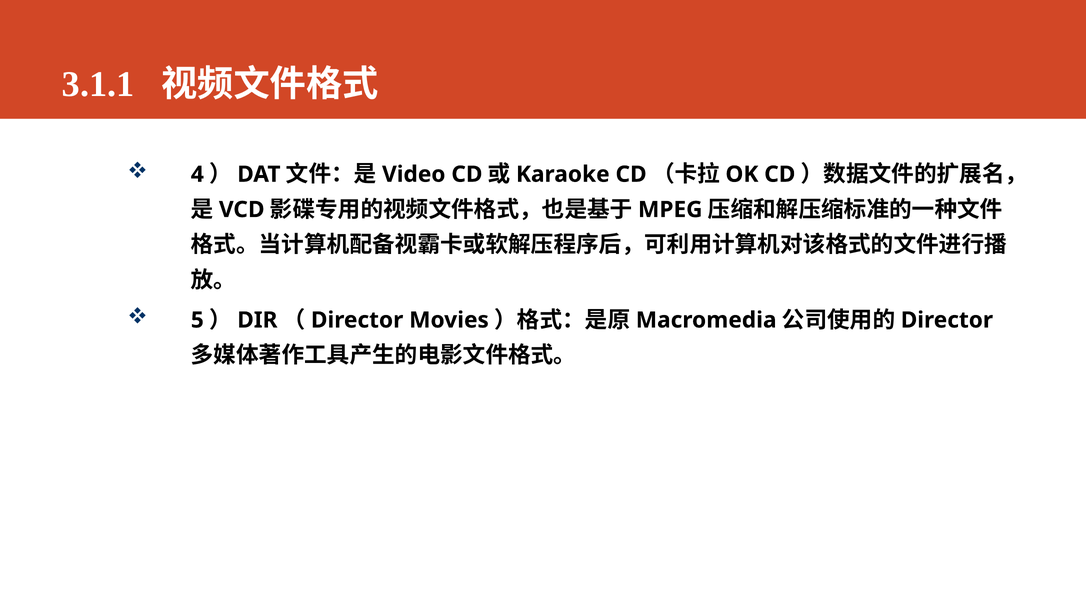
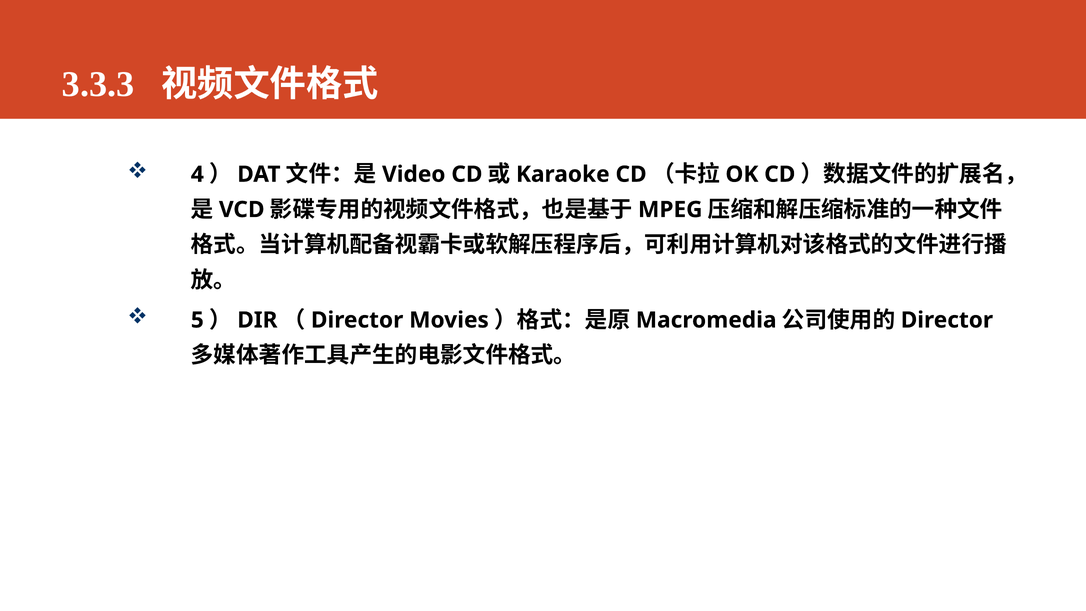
3.1.1: 3.1.1 -> 3.3.3 (98, 84)
